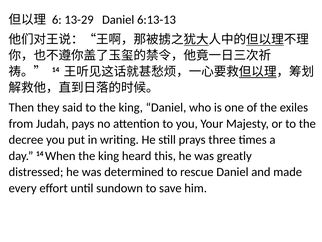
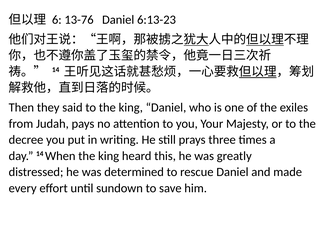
13-29: 13-29 -> 13-76 (79, 20)
6:13-13: 6:13-13 -> 6:13-23 (157, 20)
